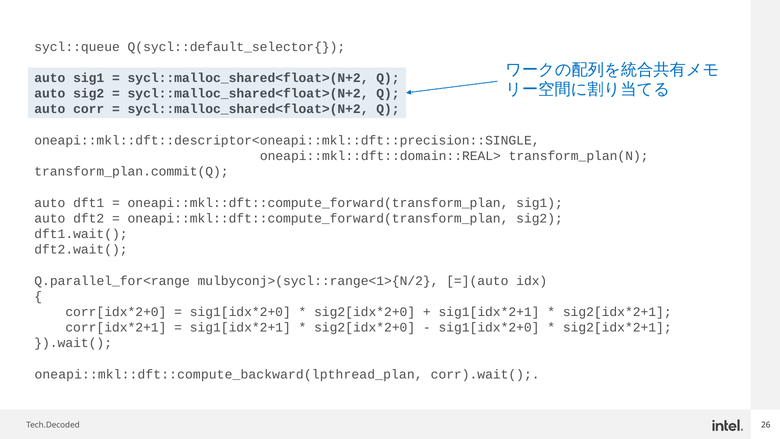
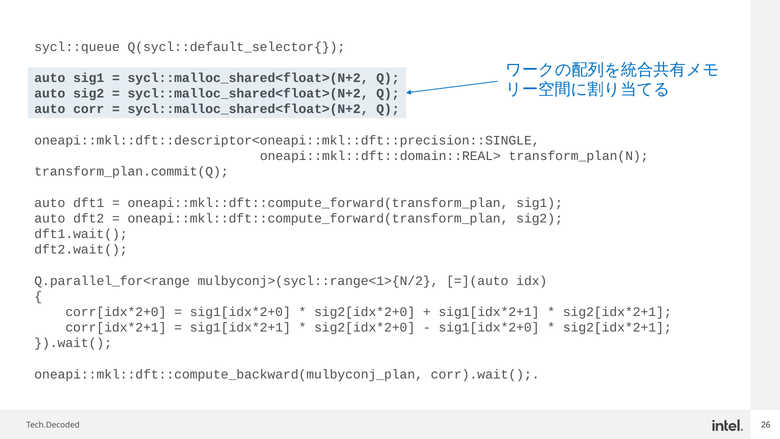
oneapi::mkl::dft::compute_backward(lpthread_plan: oneapi::mkl::dft::compute_backward(lpthread_plan -> oneapi::mkl::dft::compute_backward(mulbyconj_plan (229, 374)
